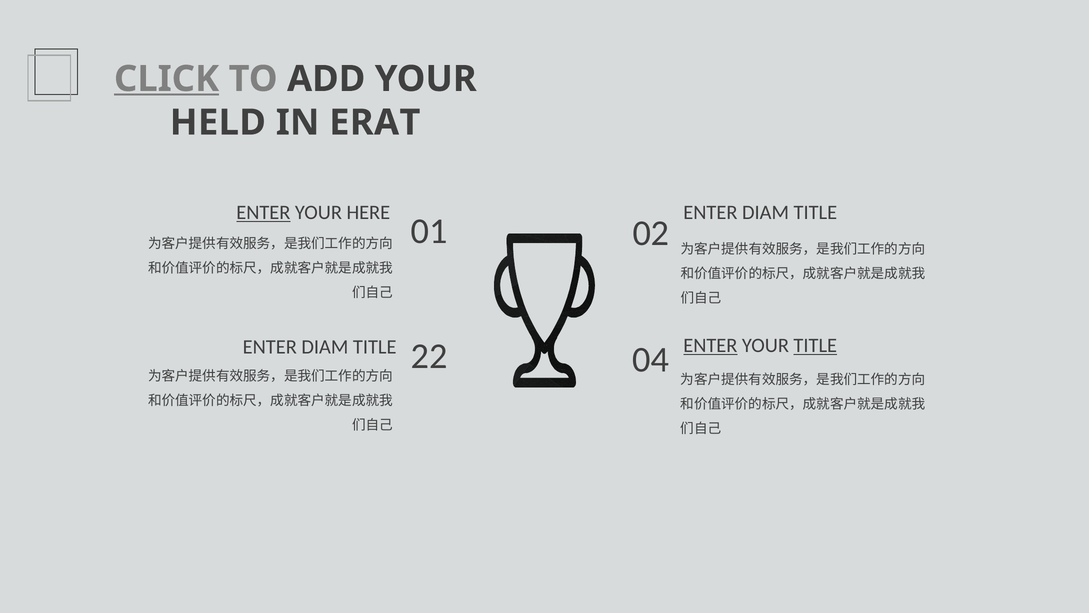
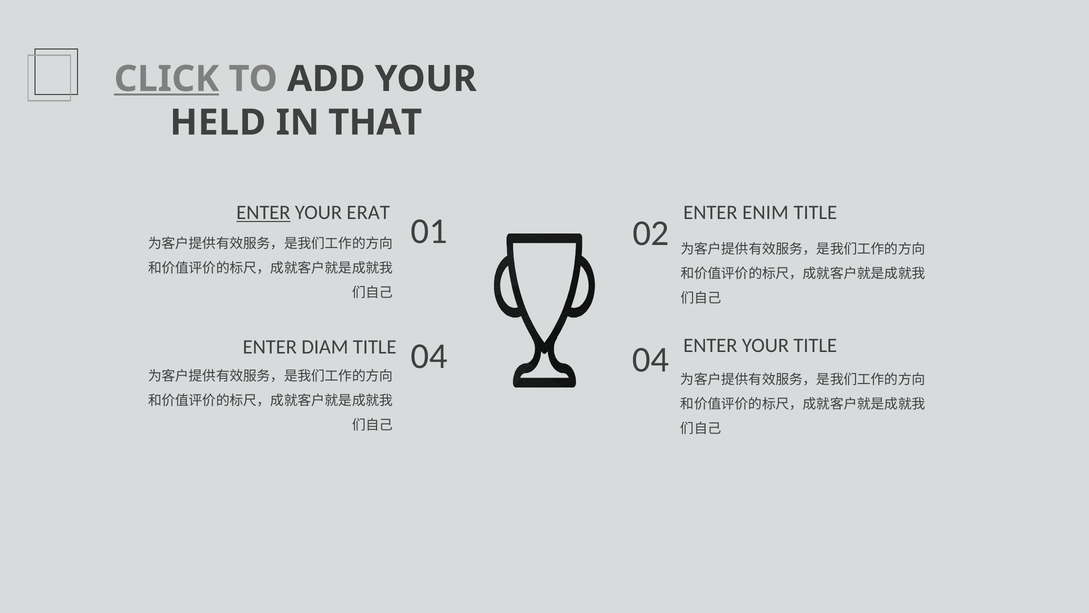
ERAT: ERAT -> THAT (375, 122)
HERE: HERE -> ERAT (368, 212)
DIAM: DIAM -> ENIM (765, 212)
ENTER underline: present -> none (710, 345)
TITLE underline: present -> none (815, 345)
22: 22 -> 04 (429, 356)
